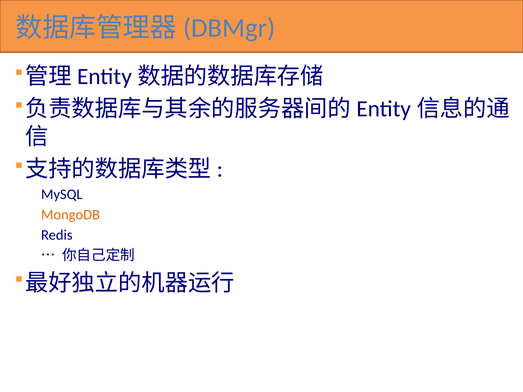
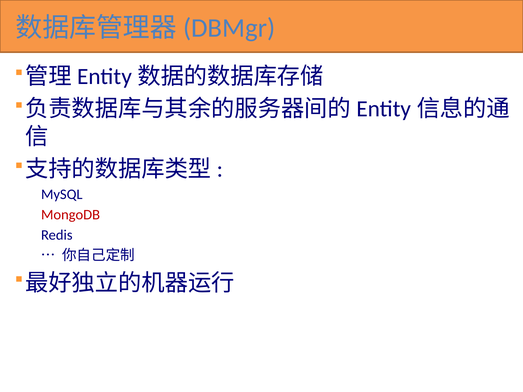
MongoDB colour: orange -> red (71, 215)
